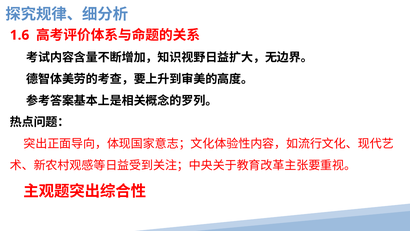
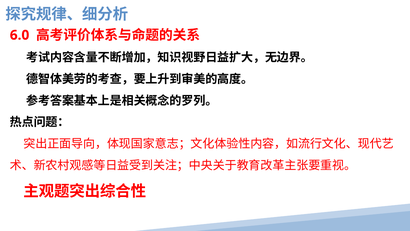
1.6: 1.6 -> 6.0 (20, 35)
